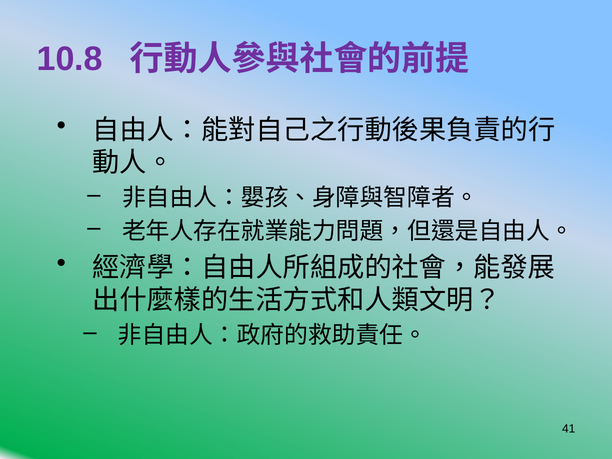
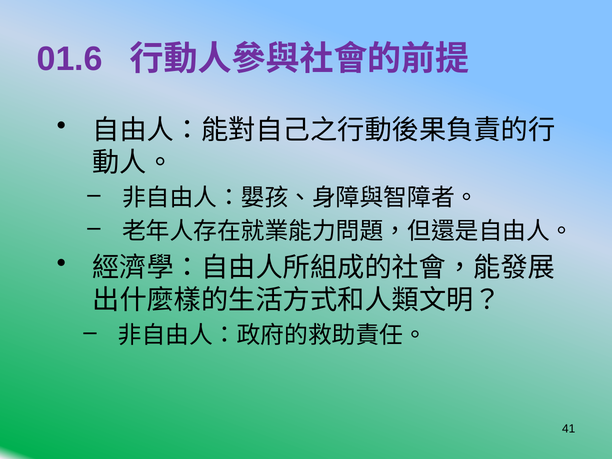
10.8: 10.8 -> 01.6 (70, 59)
